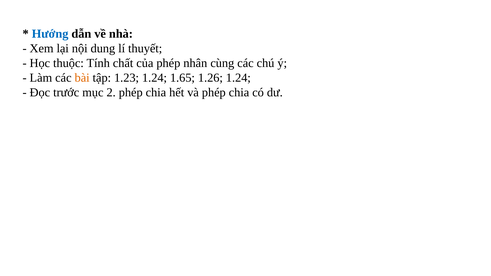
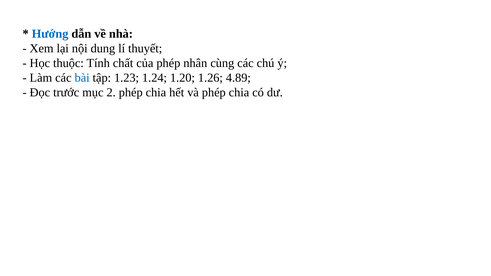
bài colour: orange -> blue (82, 78)
1.65: 1.65 -> 1.20 (182, 78)
1.26 1.24: 1.24 -> 4.89 (238, 78)
